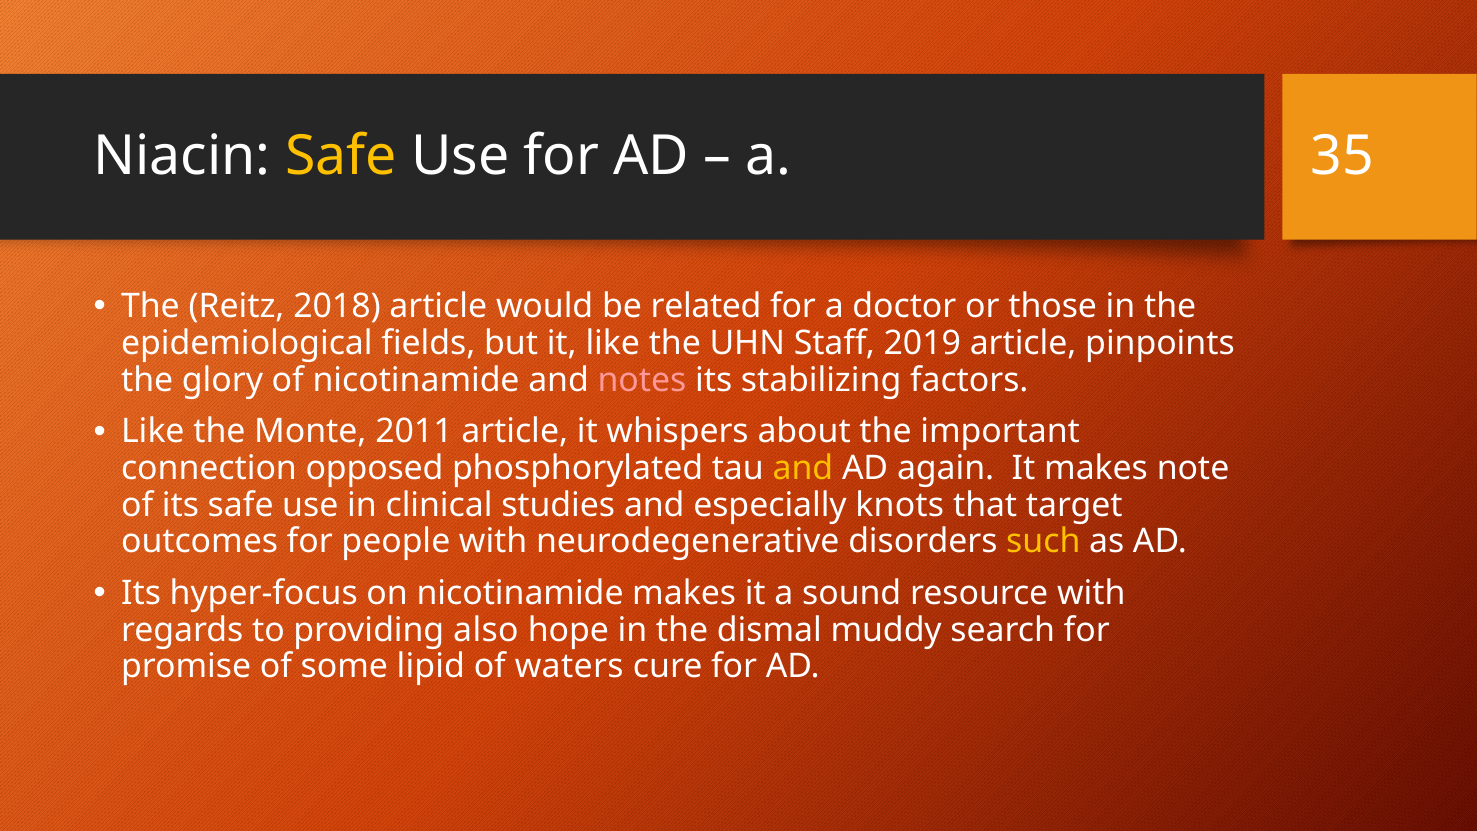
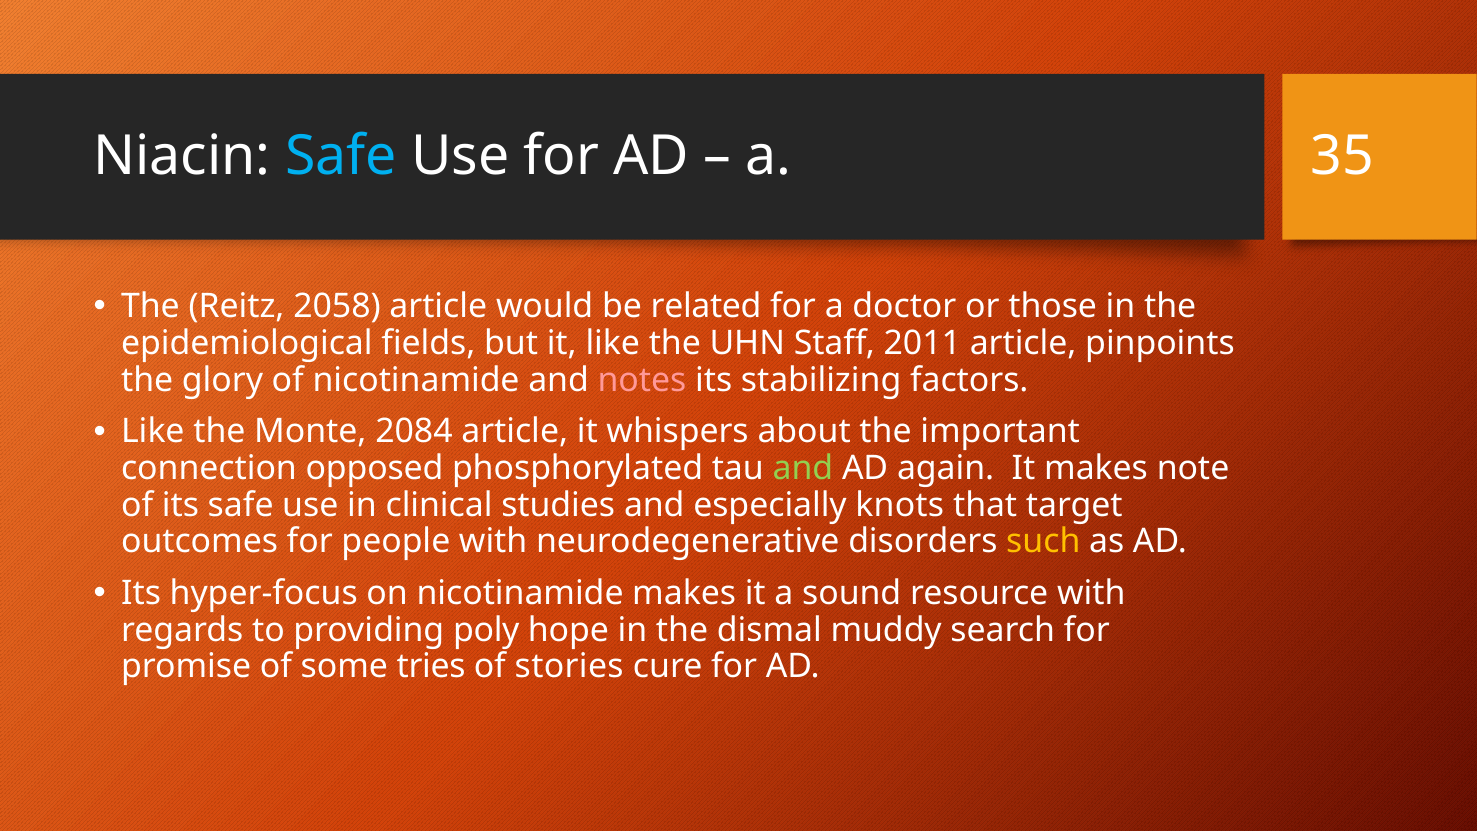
Safe colour: yellow -> light blue (341, 156)
2018: 2018 -> 2058 (337, 307)
2019: 2019 -> 2011 (922, 343)
2011: 2011 -> 2084 (414, 432)
and colour: yellow -> light green (803, 468)
also: also -> poly (486, 630)
lipid: lipid -> tries (431, 666)
waters: waters -> stories (569, 666)
